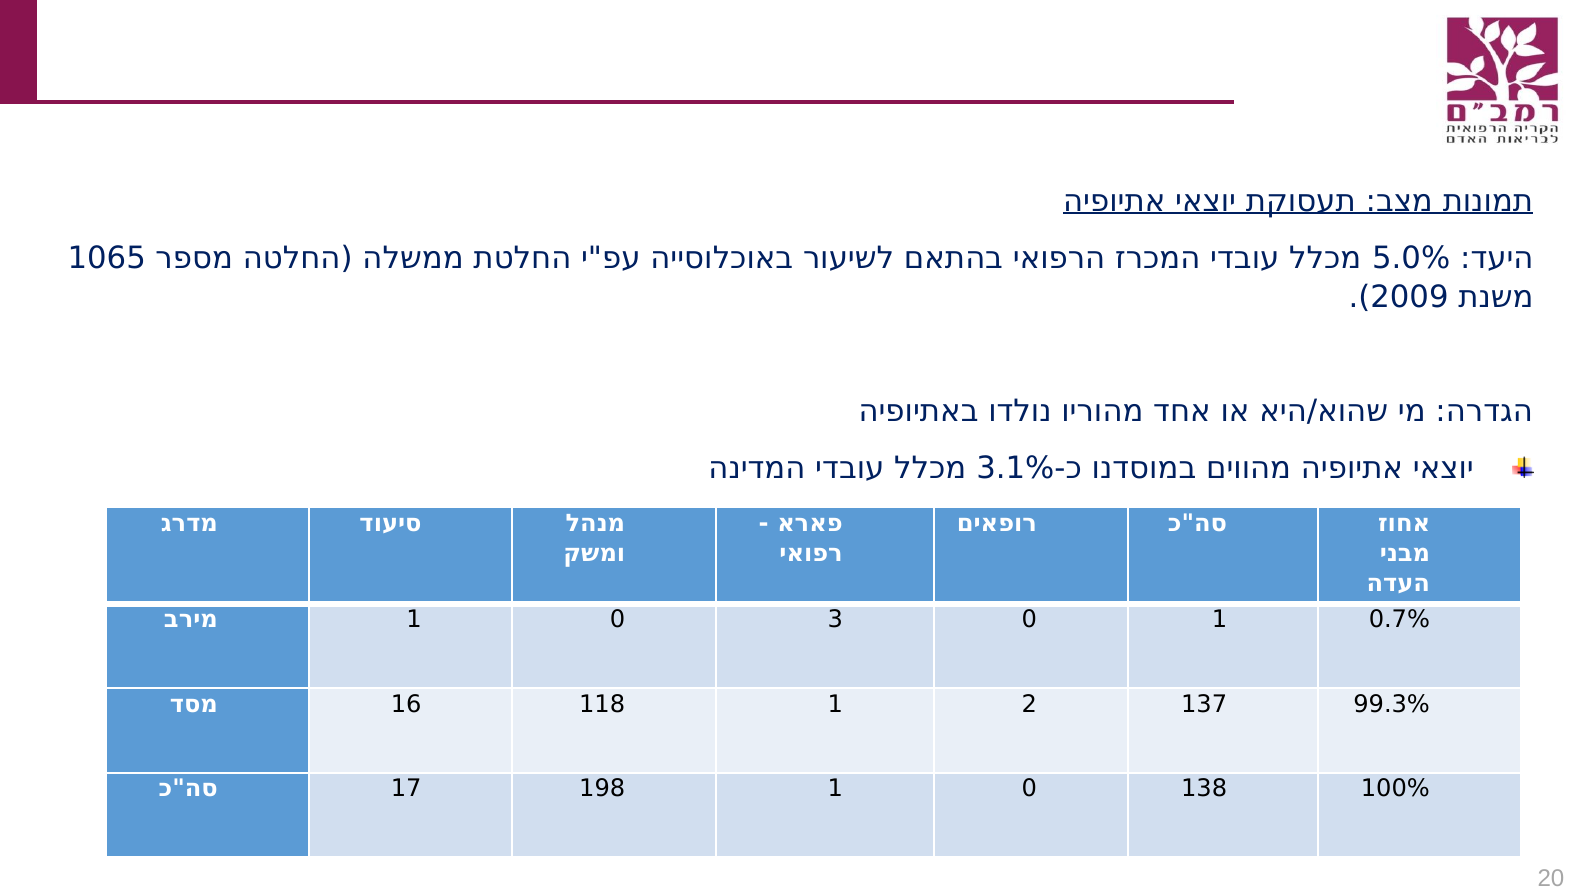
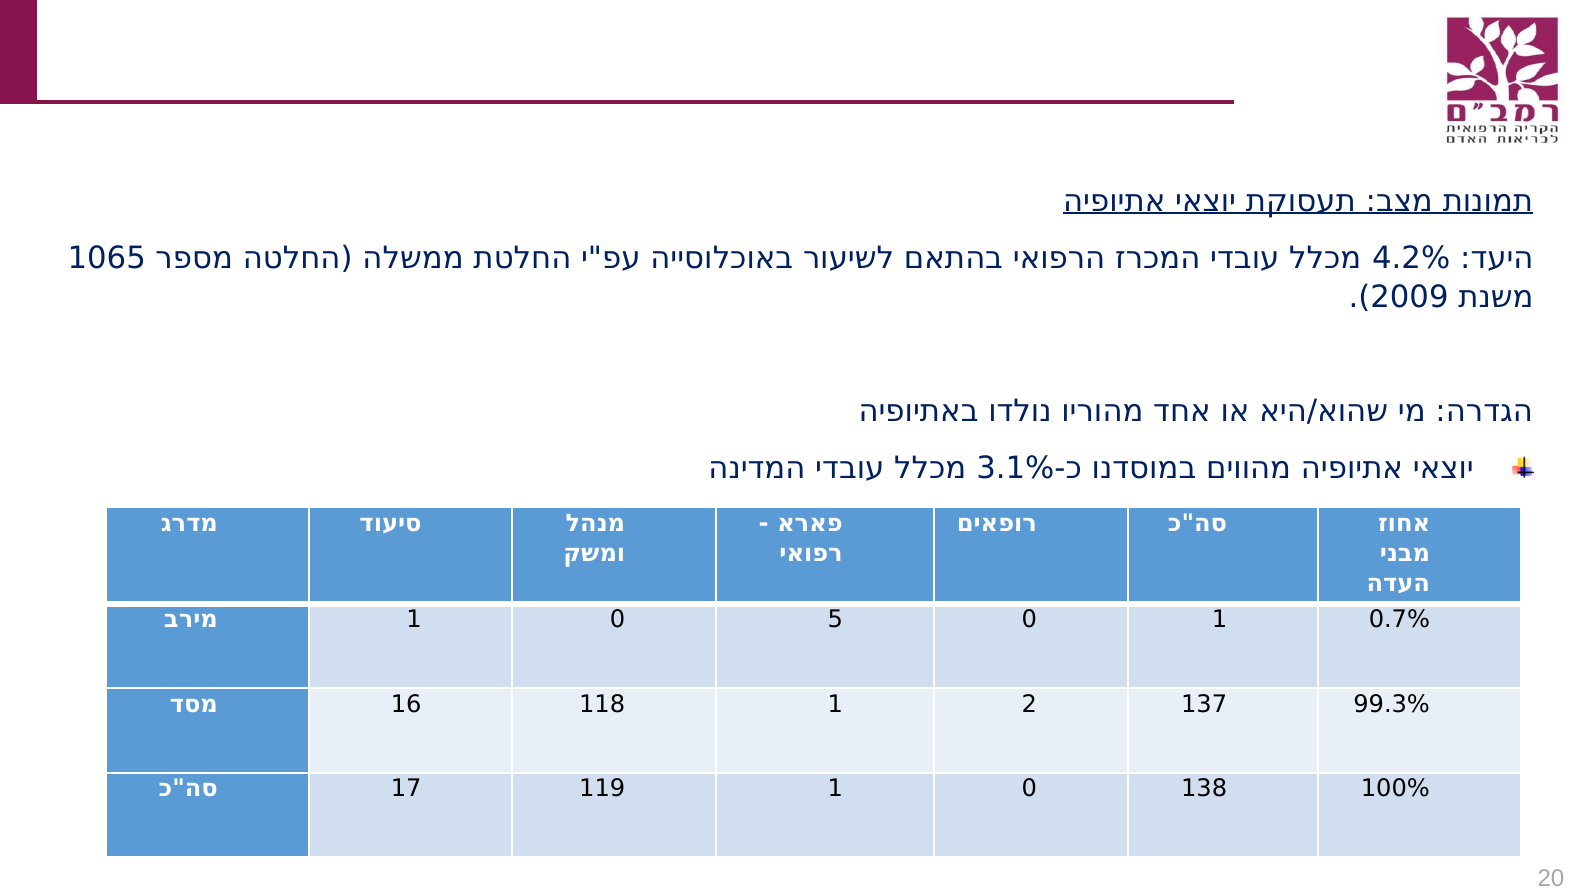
5.0%: 5.0% -> 4.2% (1411, 258)
3: 3 -> 5 (835, 620)
198: 198 -> 119 (602, 789)
